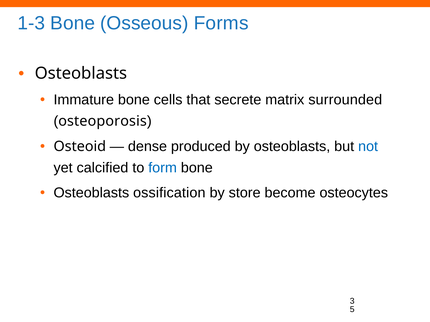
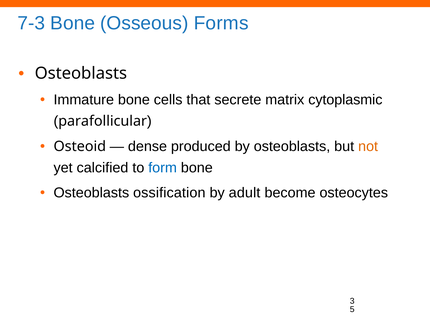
1-3: 1-3 -> 7-3 (31, 23)
surrounded: surrounded -> cytoplasmic (345, 100)
osteoporosis: osteoporosis -> parafollicular (103, 121)
not colour: blue -> orange (368, 147)
store: store -> adult (245, 193)
